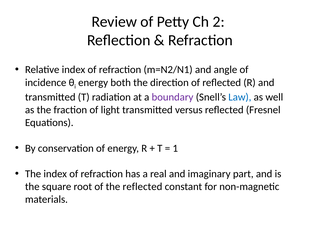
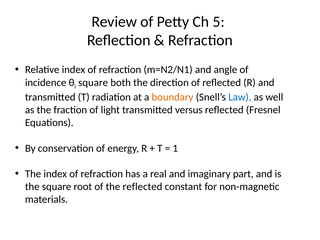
2: 2 -> 5 (219, 22)
energy: energy -> square (93, 83)
boundary colour: purple -> orange (173, 97)
